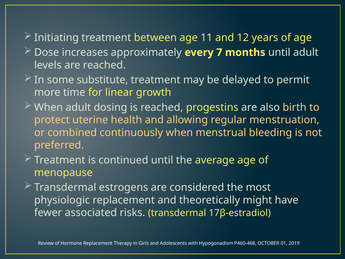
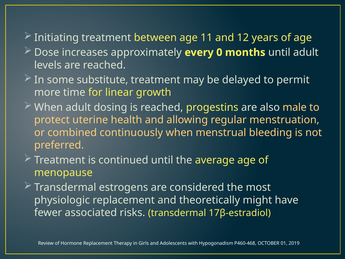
7: 7 -> 0 (219, 52)
birth: birth -> male (295, 107)
